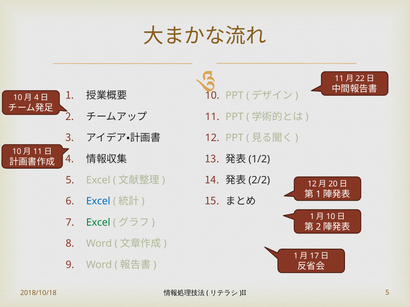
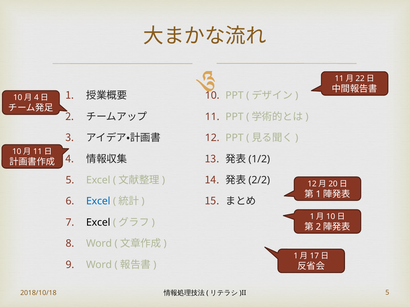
Excel colour: green -> black (98, 223)
